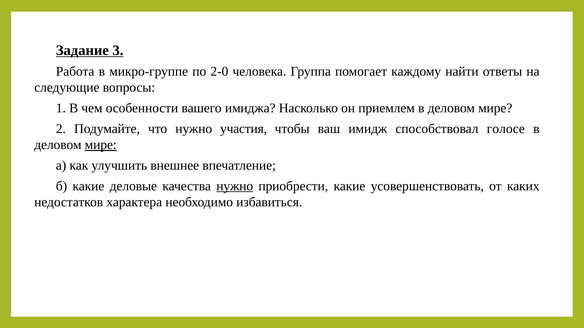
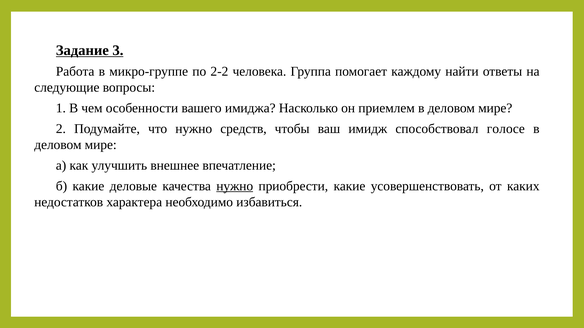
2-0: 2-0 -> 2-2 (219, 72)
участия: участия -> средств (244, 129)
мире underline: present -> none (101, 145)
